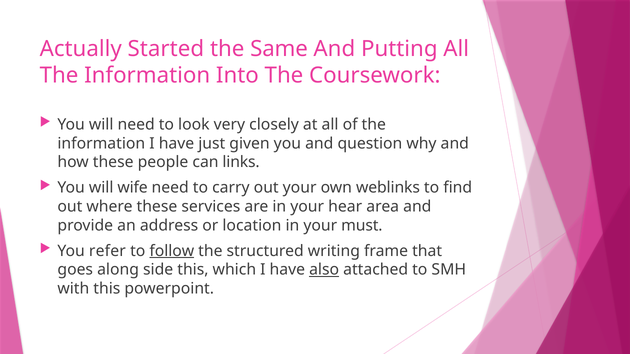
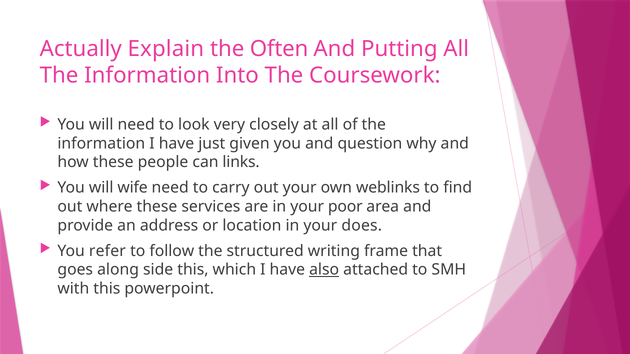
Started: Started -> Explain (166, 49)
Same: Same -> Often (279, 49)
hear: hear -> poor (345, 207)
must: must -> does (362, 226)
follow underline: present -> none (172, 251)
